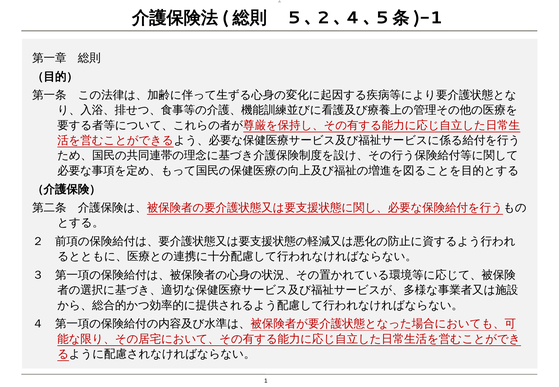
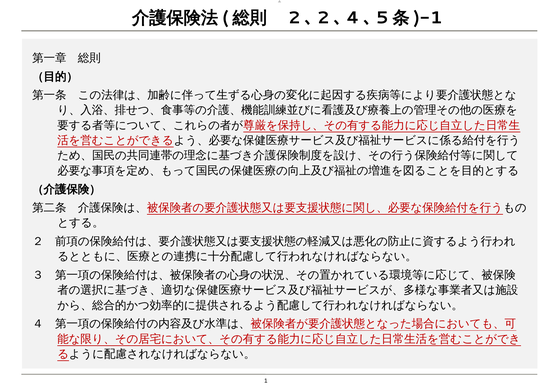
5: 5 -> 2 (294, 18)
